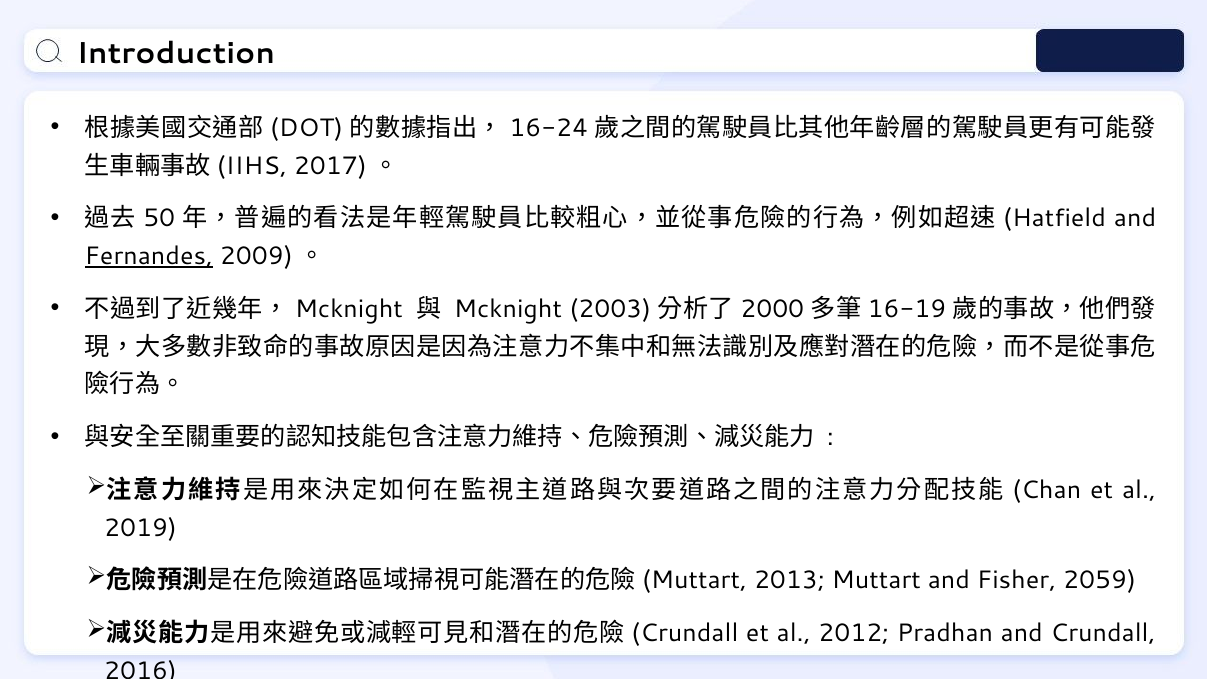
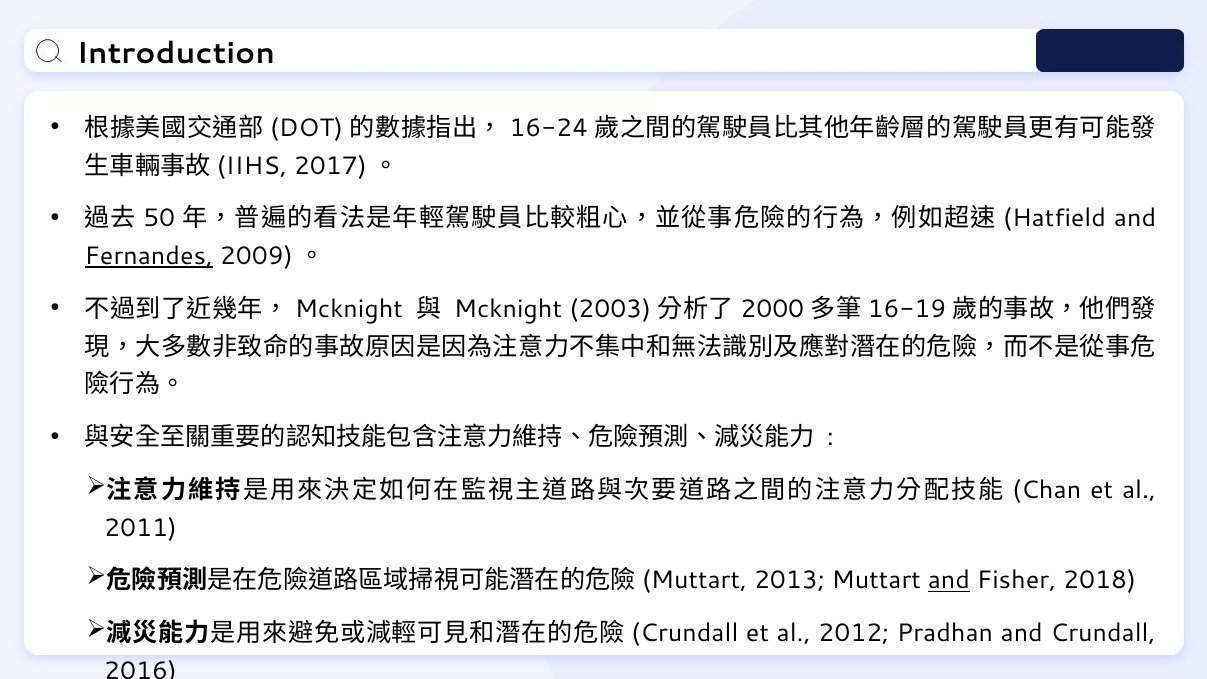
2019: 2019 -> 2011 (141, 528)
and underline: none -> present (949, 580)
2059: 2059 -> 2018 (1100, 580)
